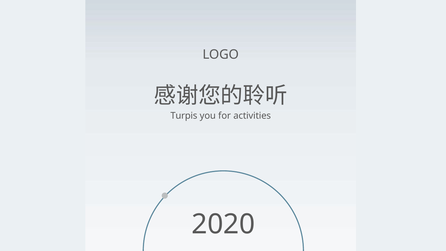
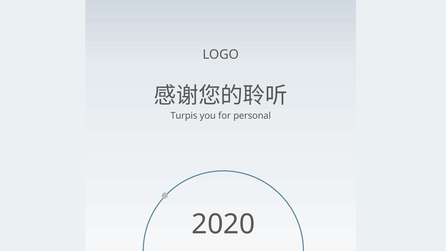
activities: activities -> personal (252, 116)
